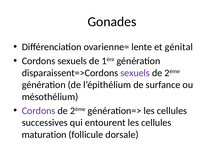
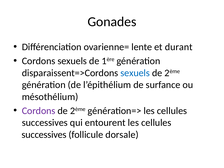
génital: génital -> durant (179, 47)
sexuels colour: purple -> blue (135, 73)
maturation: maturation -> successives (44, 135)
